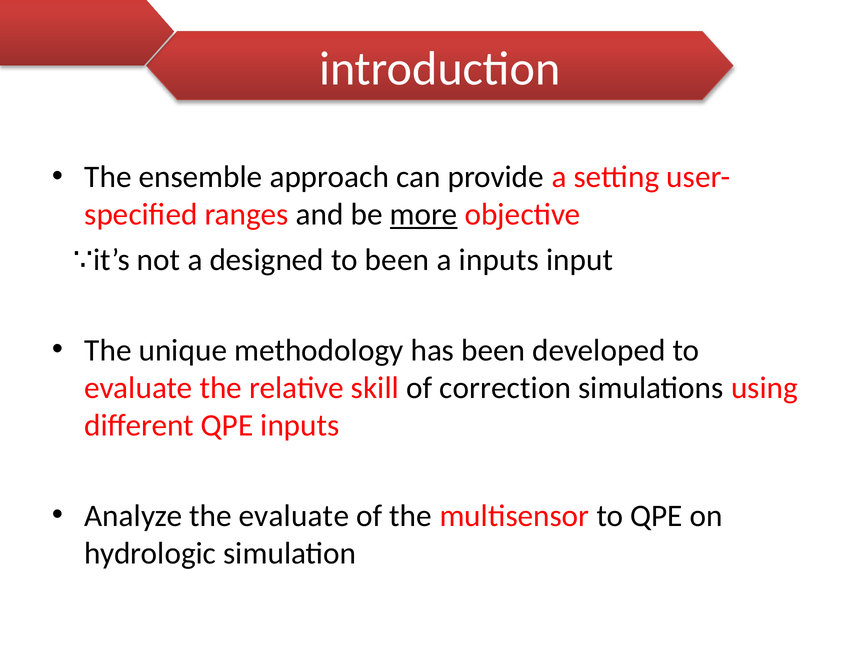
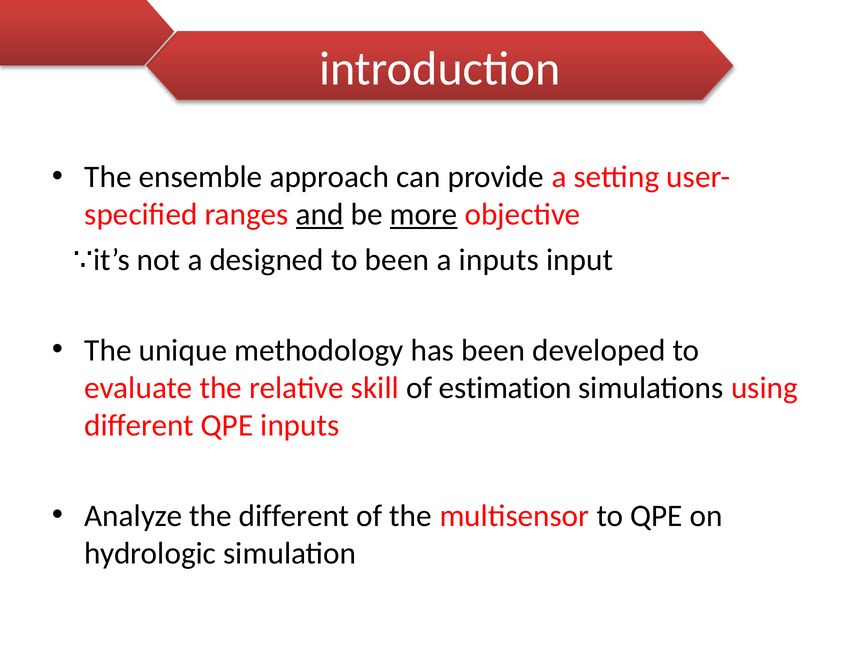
and underline: none -> present (320, 214)
correction: correction -> estimation (505, 387)
the evaluate: evaluate -> different (294, 515)
